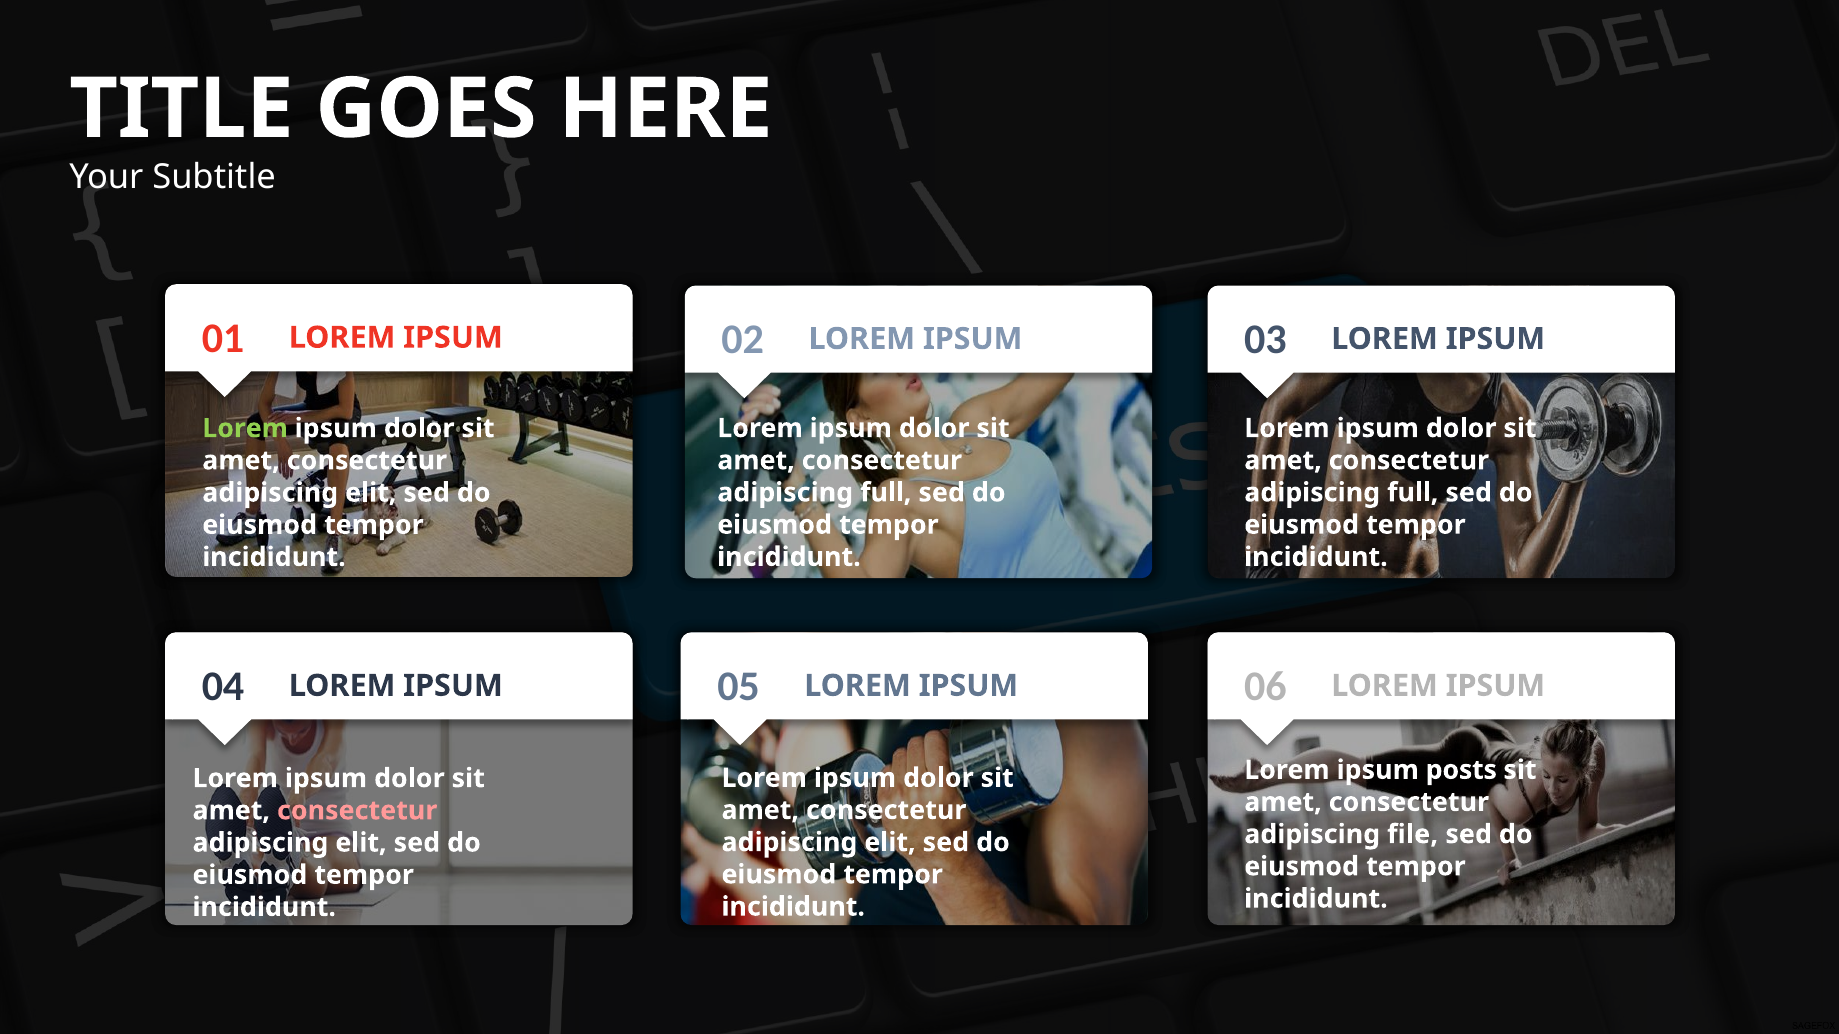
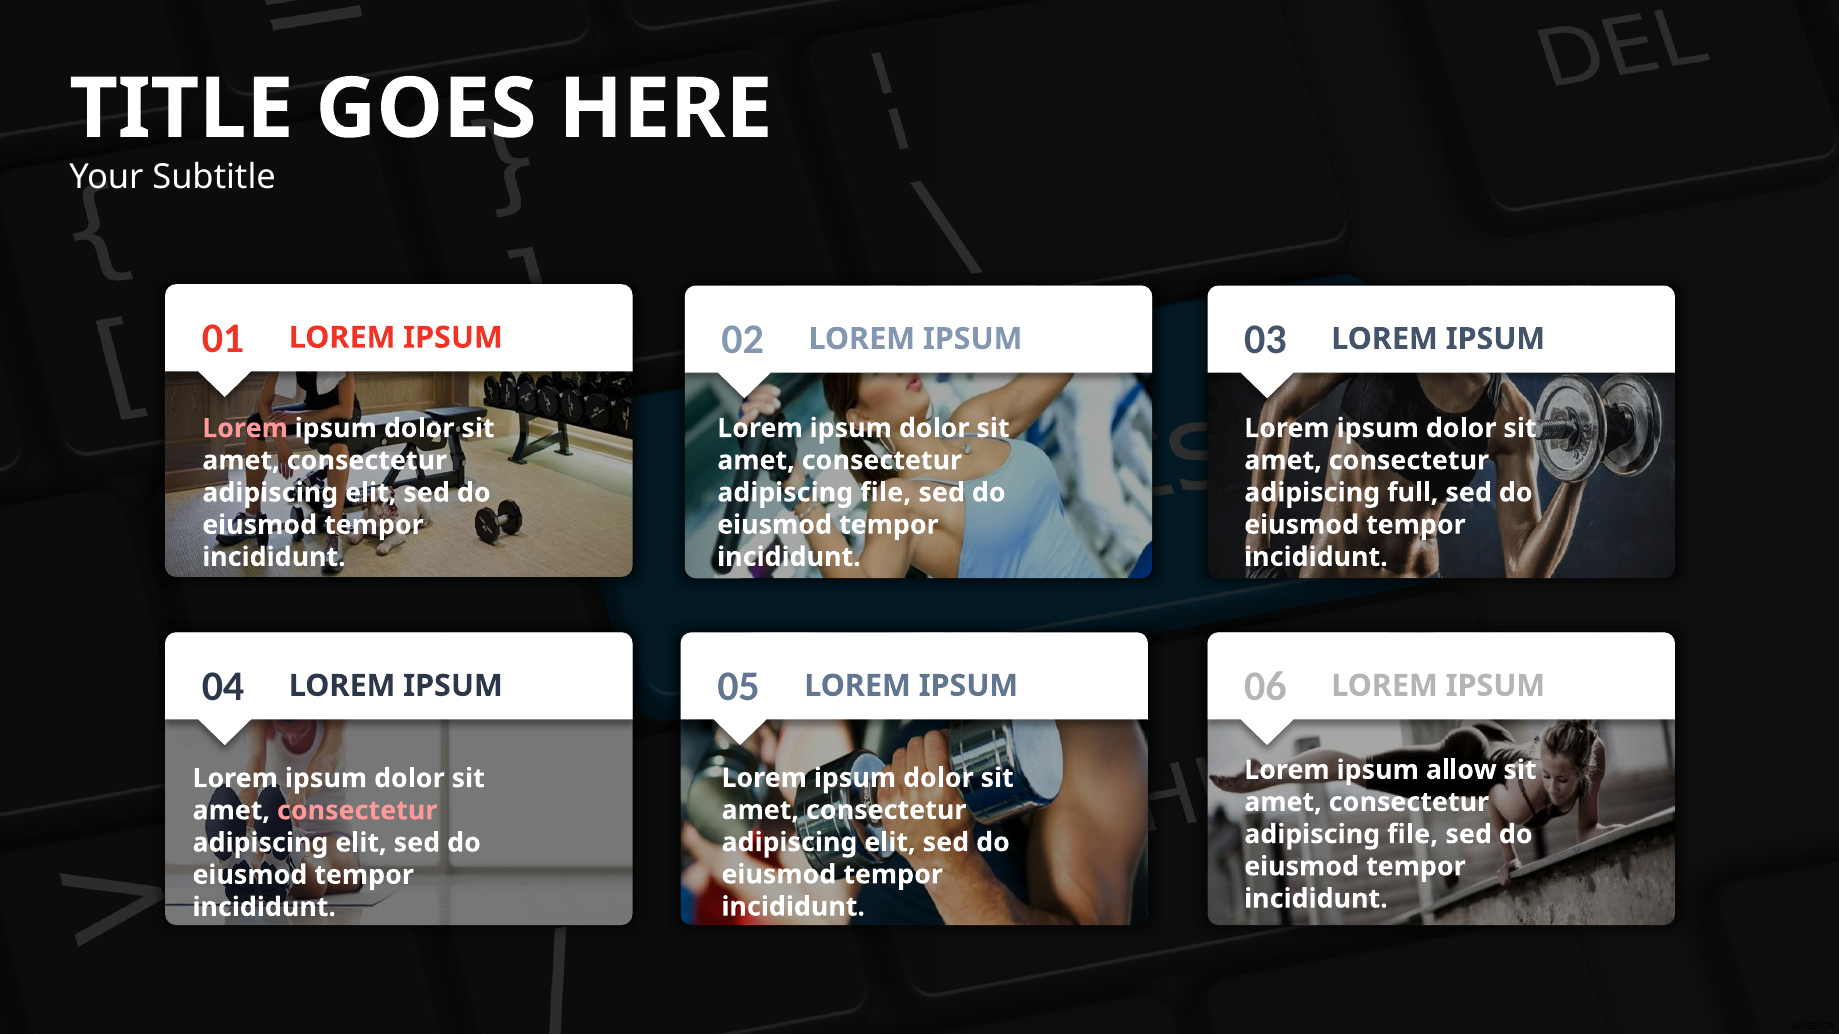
Lorem colour: light green -> pink (245, 429)
full: full -> file (886, 493)
posts: posts -> allow (1461, 770)
